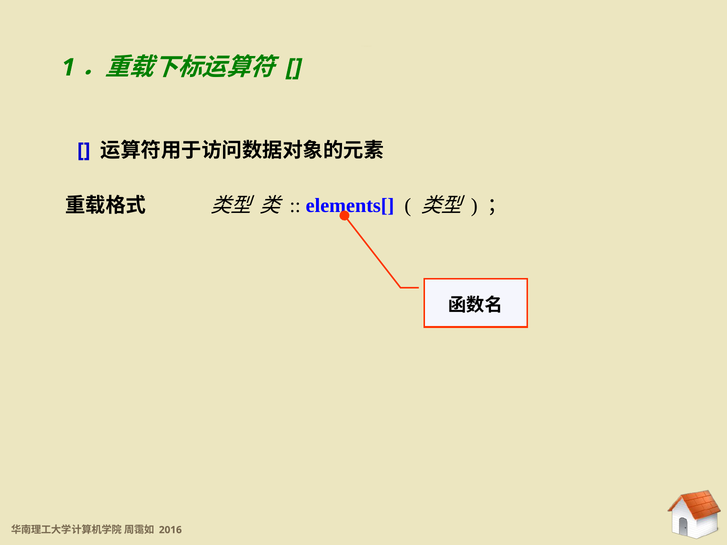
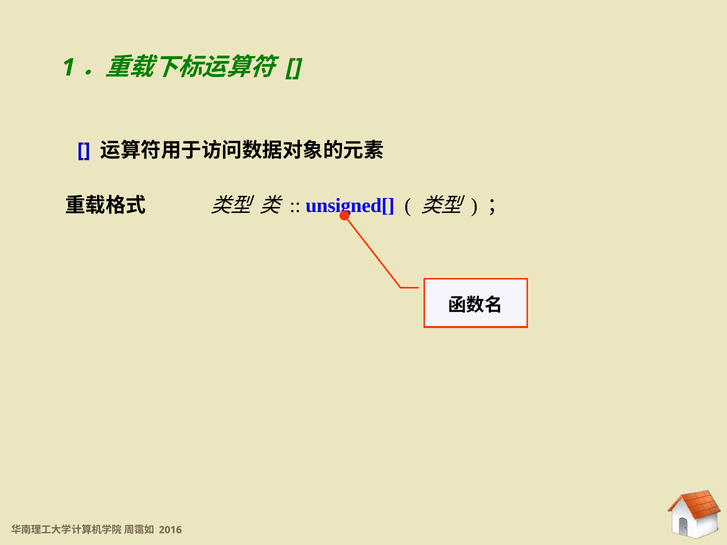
elements[: elements[ -> unsigned[ (350, 206)
